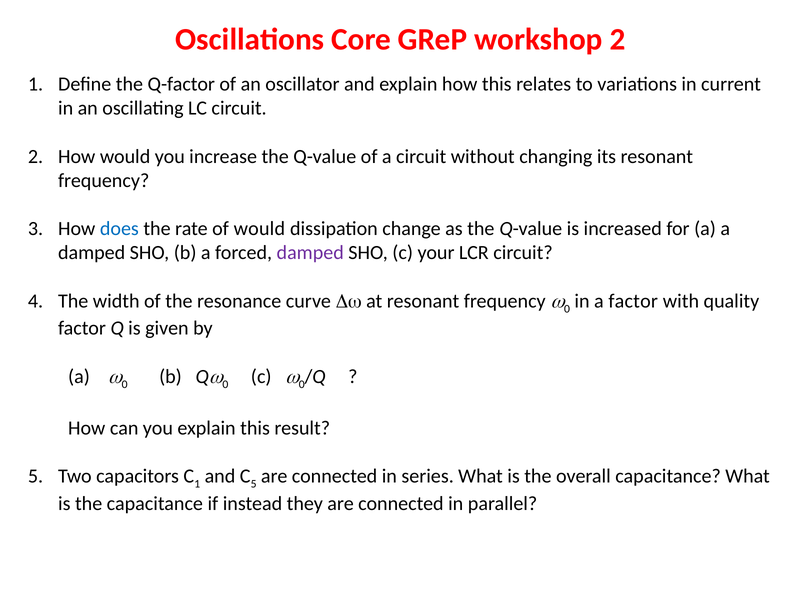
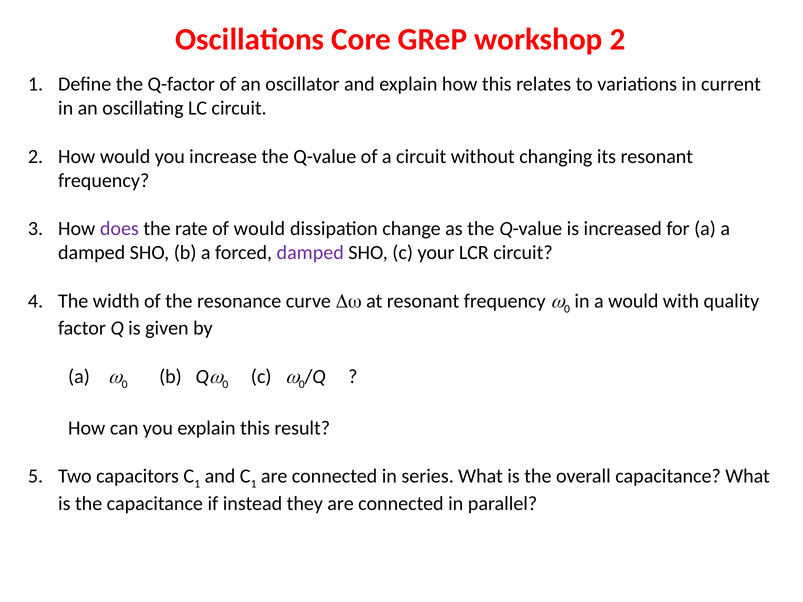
does colour: blue -> purple (119, 229)
a factor: factor -> would (633, 301)
and C 5: 5 -> 1 (254, 484)
